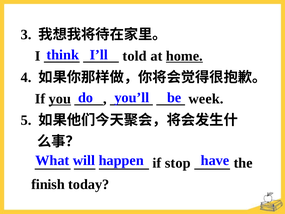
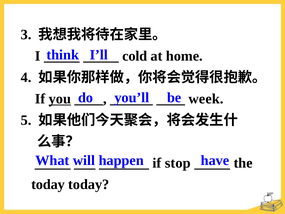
told: told -> cold (135, 56)
home underline: present -> none (184, 56)
finish: finish -> today (48, 184)
